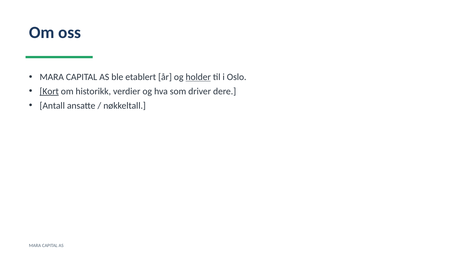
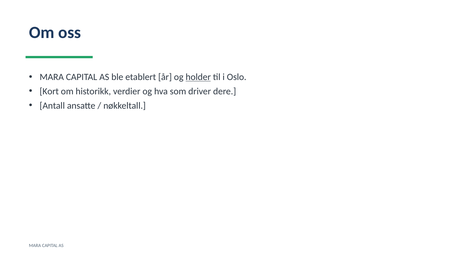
Kort underline: present -> none (49, 91)
